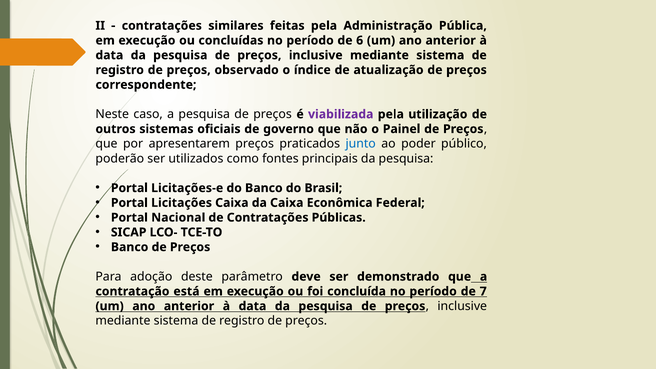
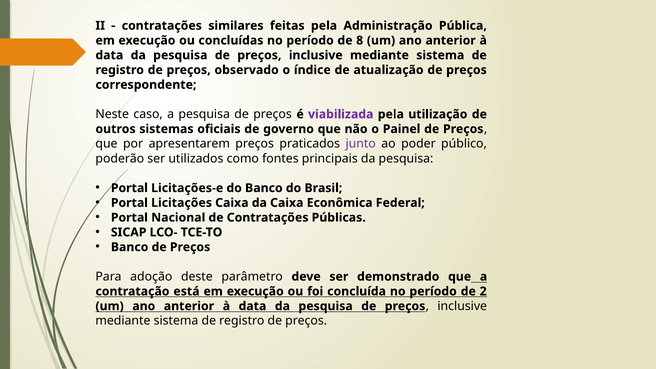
6: 6 -> 8 (360, 40)
junto colour: blue -> purple (361, 144)
7: 7 -> 2 (483, 291)
